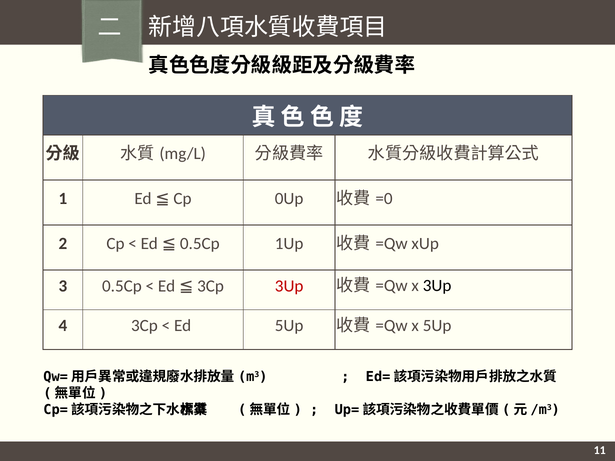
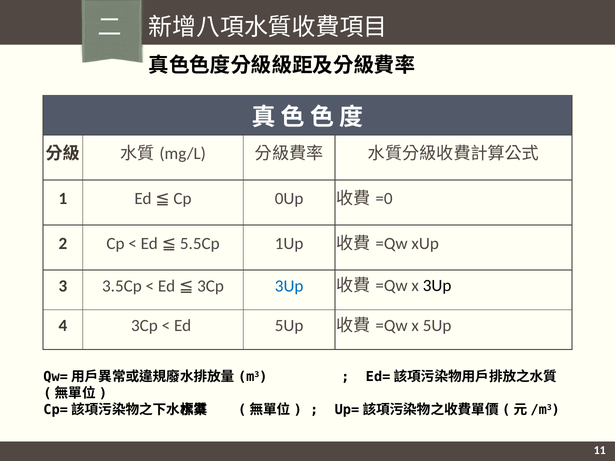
Ed 0.5Cp: 0.5Cp -> 5.5Cp (200, 244)
3Up colour: red -> blue (289, 286)
3 0.5Cp: 0.5Cp -> 3.5Cp (122, 286)
